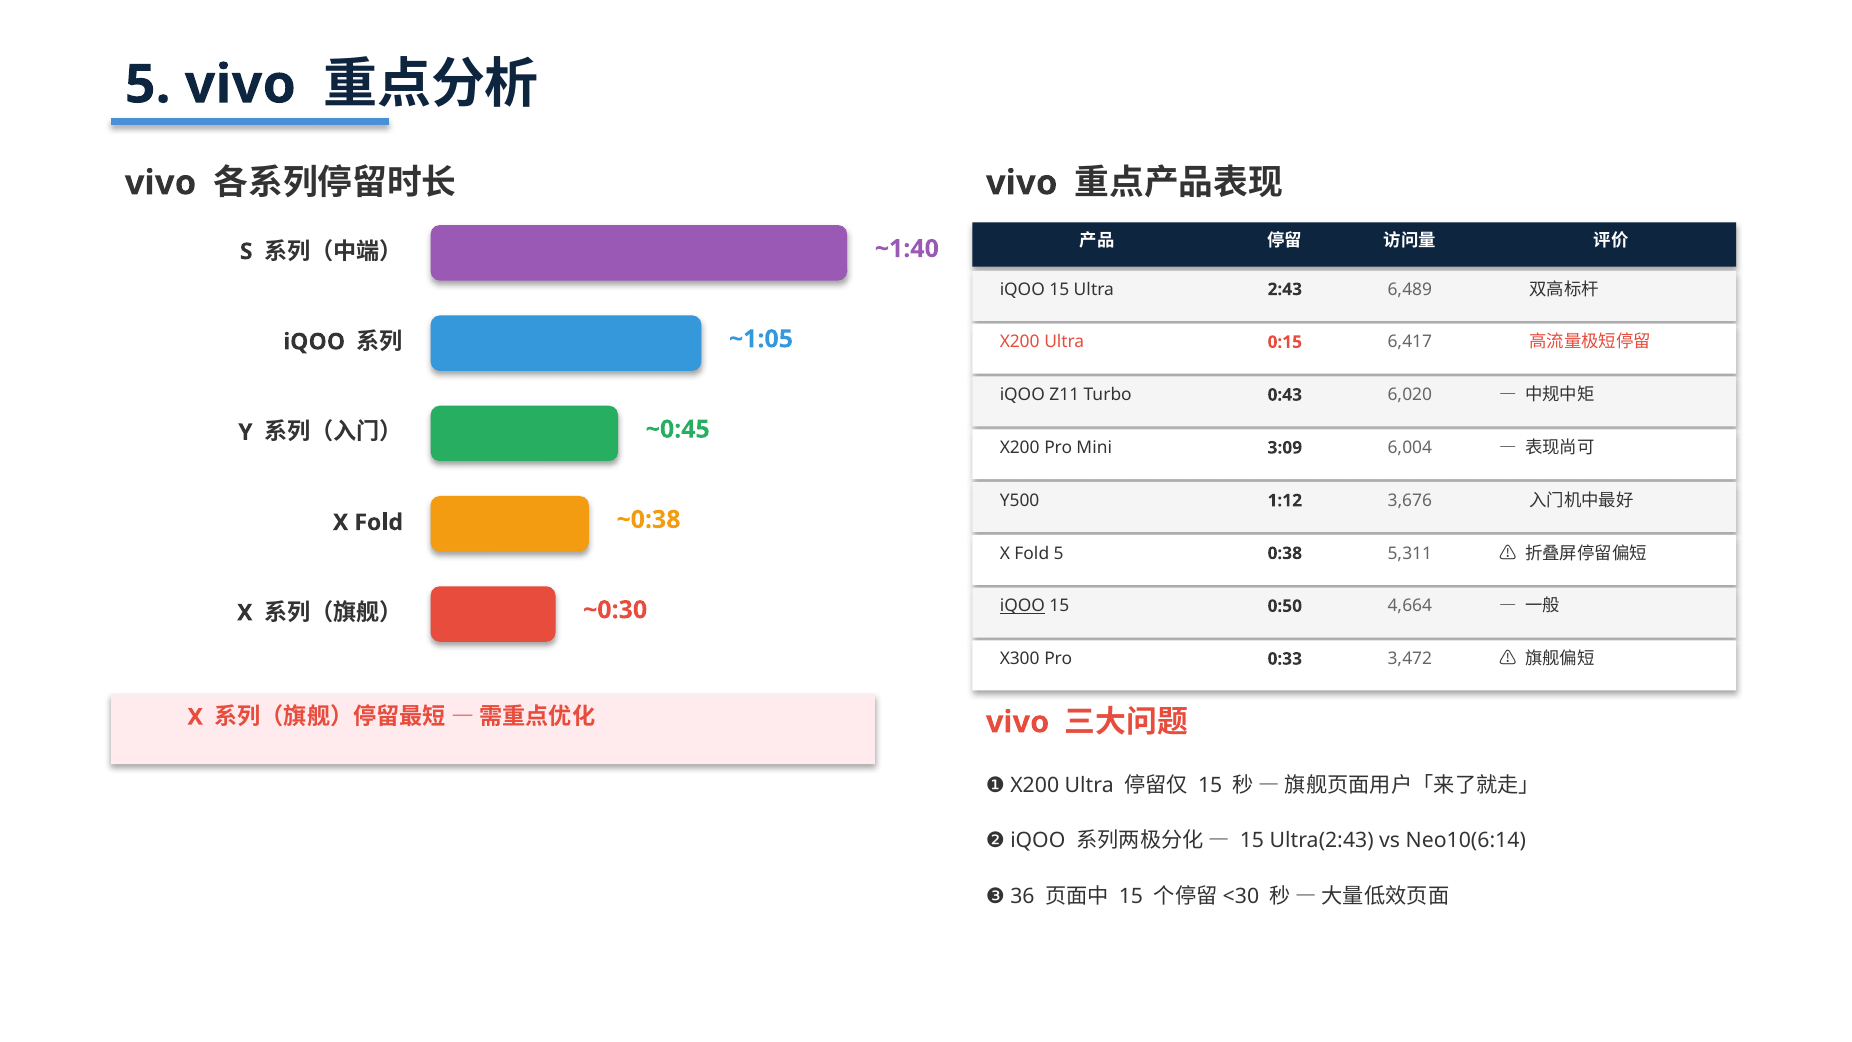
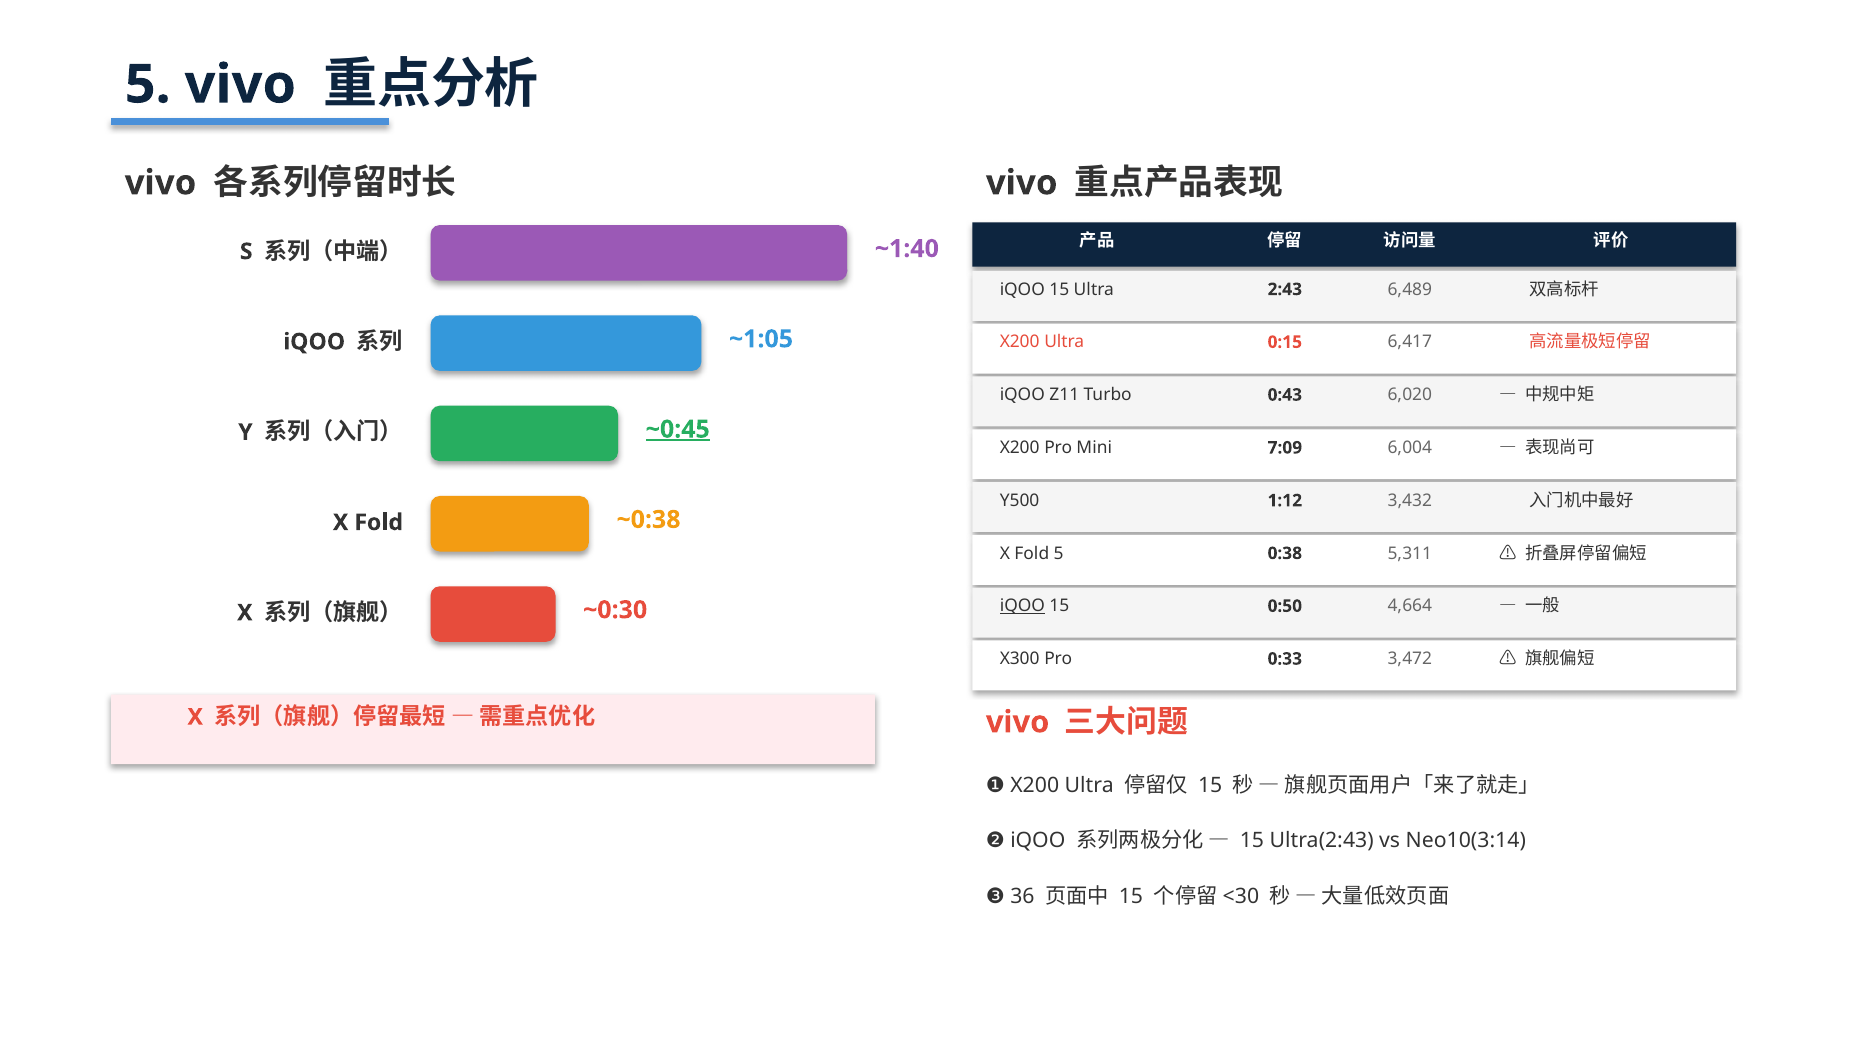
~0:45 underline: none -> present (678, 429)
3:09: 3:09 -> 7:09 (1285, 448)
3,676: 3,676 -> 3,432 (1410, 500)
Neo10(6:14: Neo10(6:14 -> Neo10(3:14 (1466, 841)
